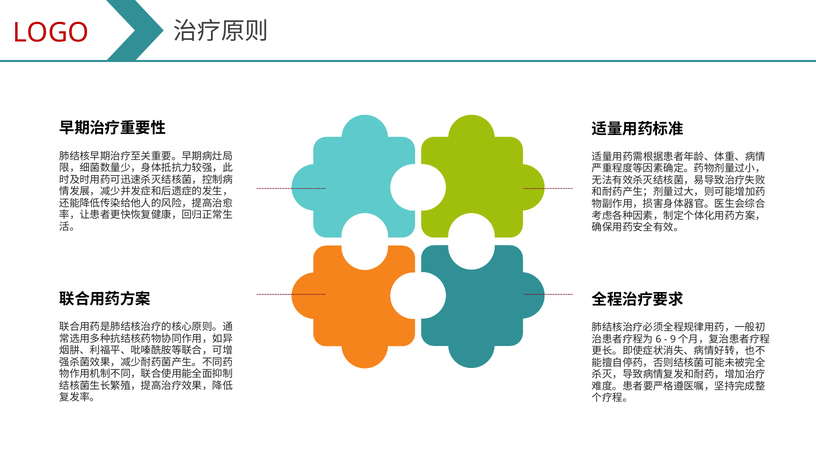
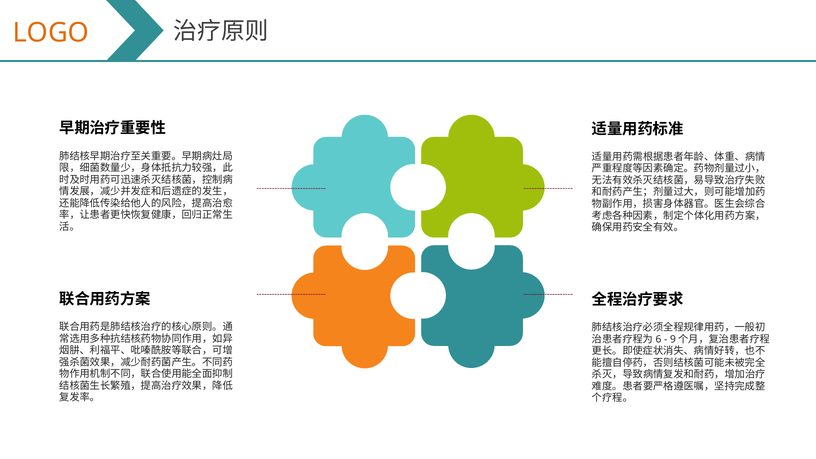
LOGO colour: red -> orange (51, 33)
